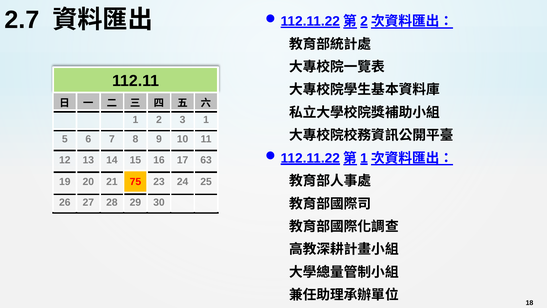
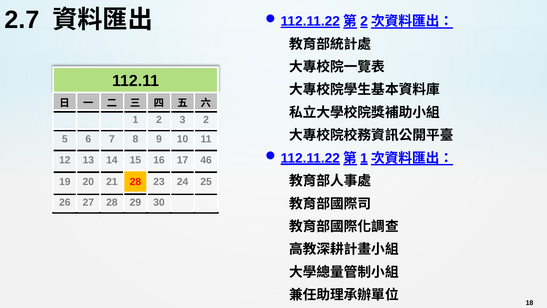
3 1: 1 -> 2 (206, 120)
63: 63 -> 46 (206, 160)
21 75: 75 -> 28 (135, 182)
